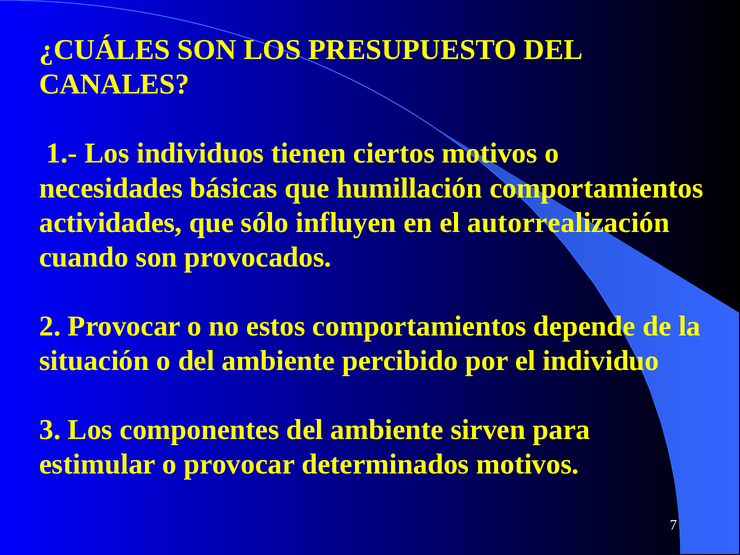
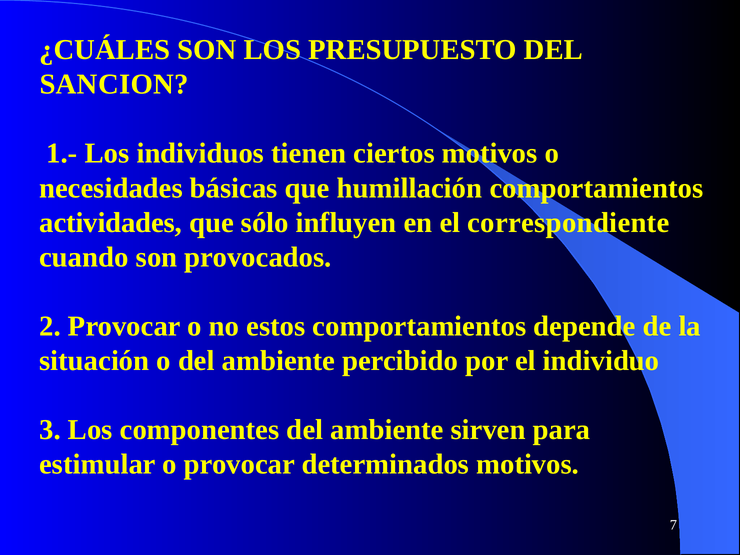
CANALES: CANALES -> SANCION (114, 84)
autorrealización: autorrealización -> correspondiente (568, 223)
